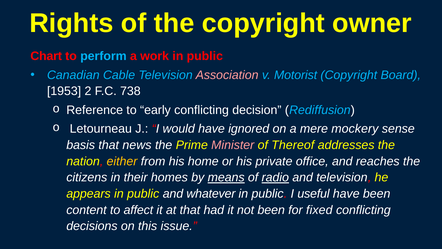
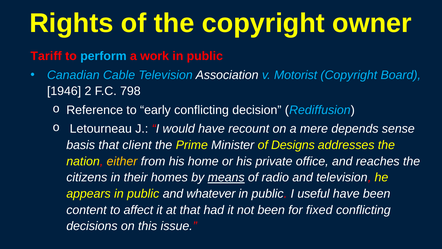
Chart: Chart -> Tariff (46, 56)
Association colour: pink -> white (227, 75)
1953: 1953 -> 1946 (64, 91)
738: 738 -> 798 (130, 91)
ignored: ignored -> recount (249, 129)
mockery: mockery -> depends (355, 129)
news: news -> client (137, 145)
Minister colour: pink -> white (233, 145)
Thereof: Thereof -> Designs (293, 145)
radio underline: present -> none (275, 177)
